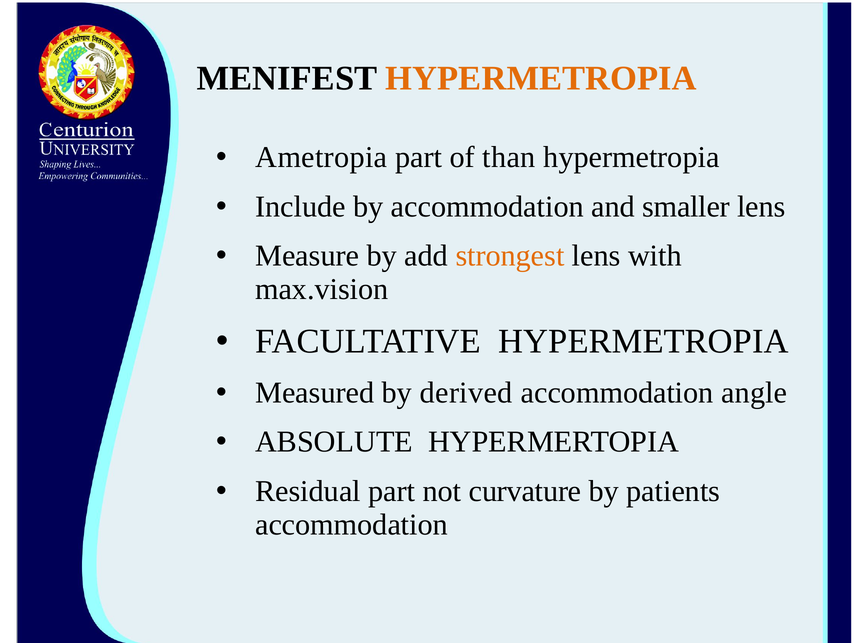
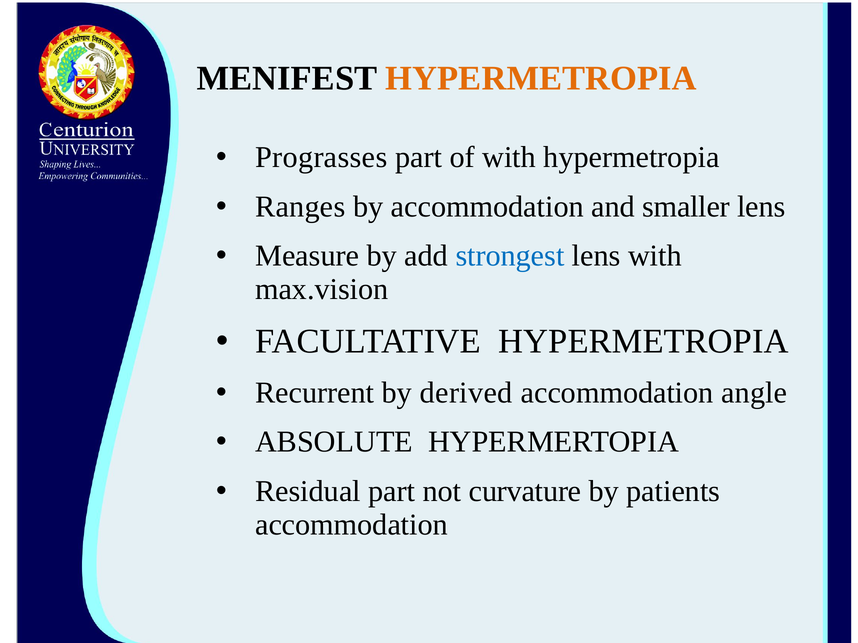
Ametropia: Ametropia -> Prograsses (321, 157)
of than: than -> with (509, 157)
Include: Include -> Ranges (300, 207)
strongest colour: orange -> blue (510, 256)
Measured: Measured -> Recurrent (315, 393)
